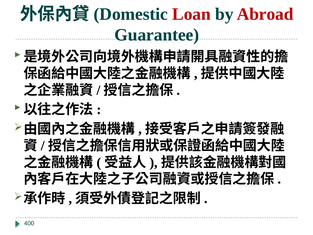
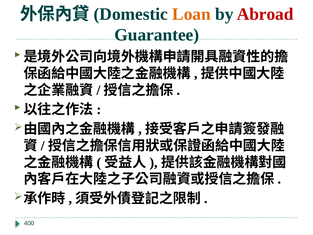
Loan colour: red -> orange (192, 14)
